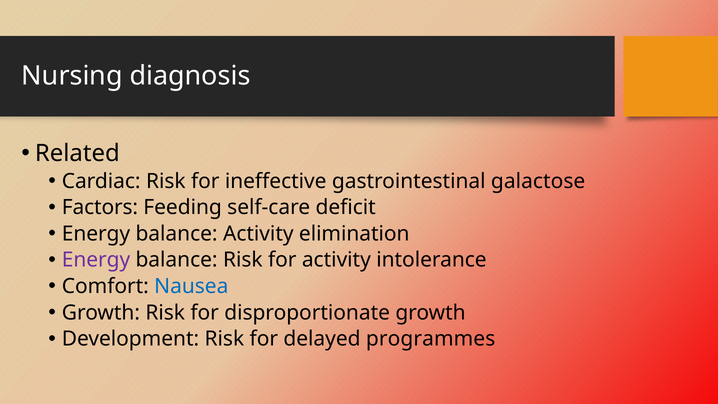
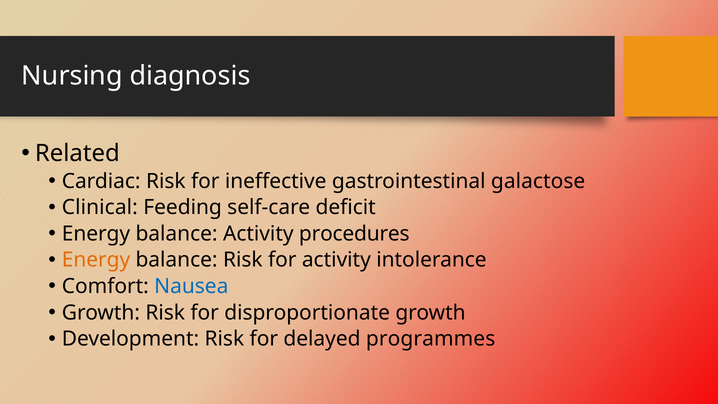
Factors: Factors -> Clinical (100, 207)
elimination: elimination -> procedures (354, 234)
Energy colour: purple -> orange (96, 260)
